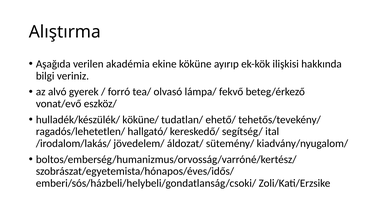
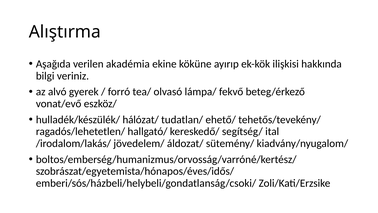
köküne/: köküne/ -> hálózat/ (141, 119)
